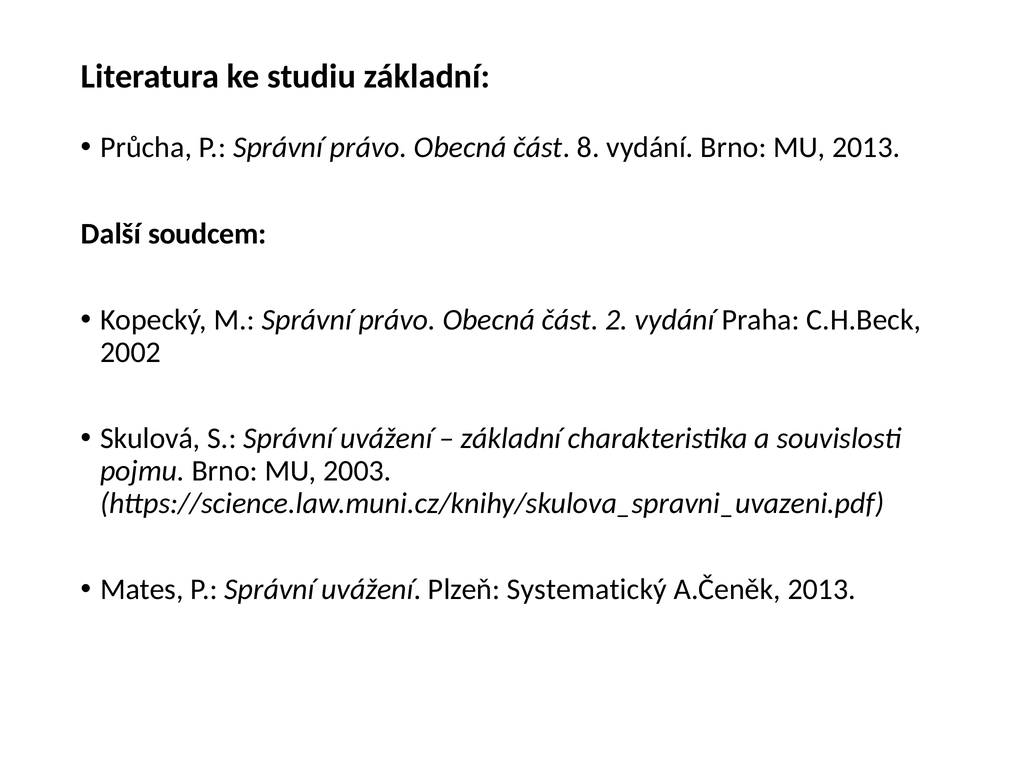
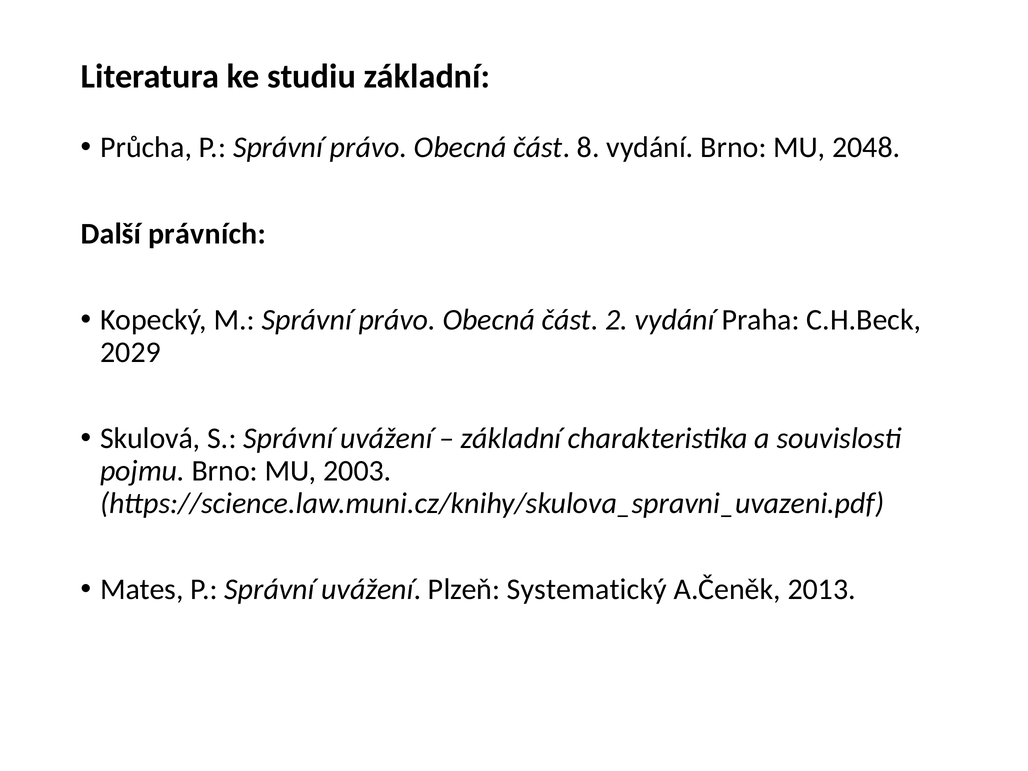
MU 2013: 2013 -> 2048 (866, 148)
soudcem: soudcem -> právních (207, 234)
2002: 2002 -> 2029 (131, 352)
